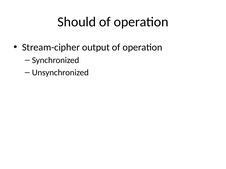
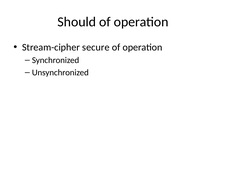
output: output -> secure (96, 47)
